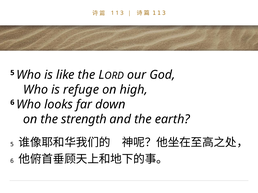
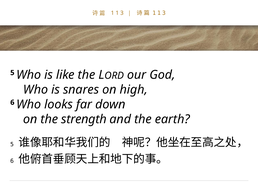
refuge: refuge -> snares (81, 90)
